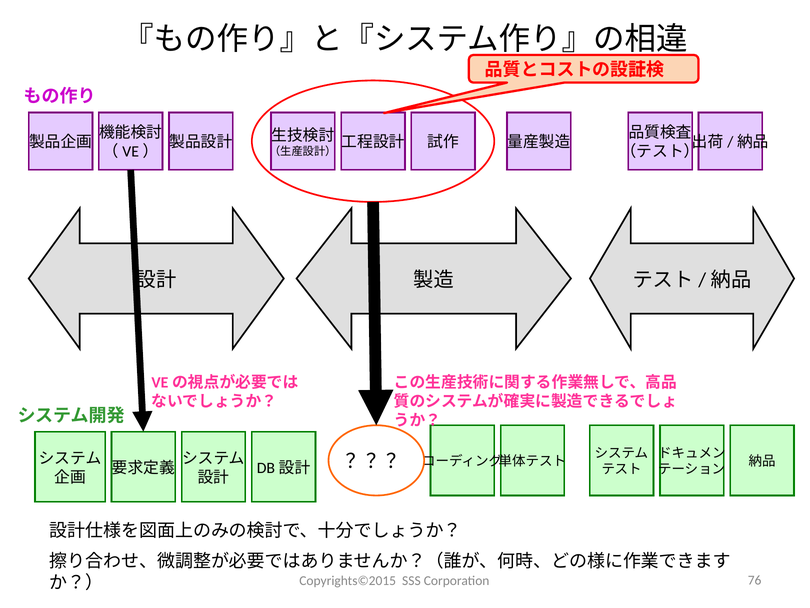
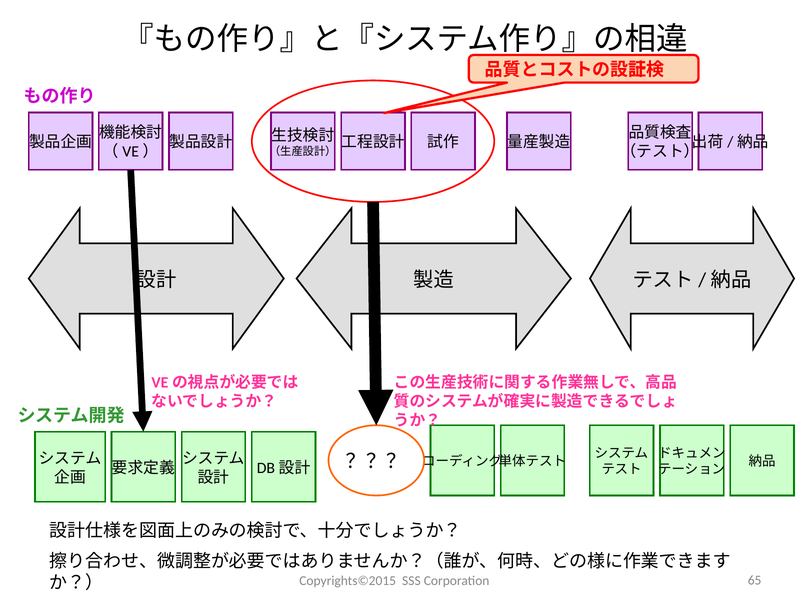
76: 76 -> 65 (755, 580)
